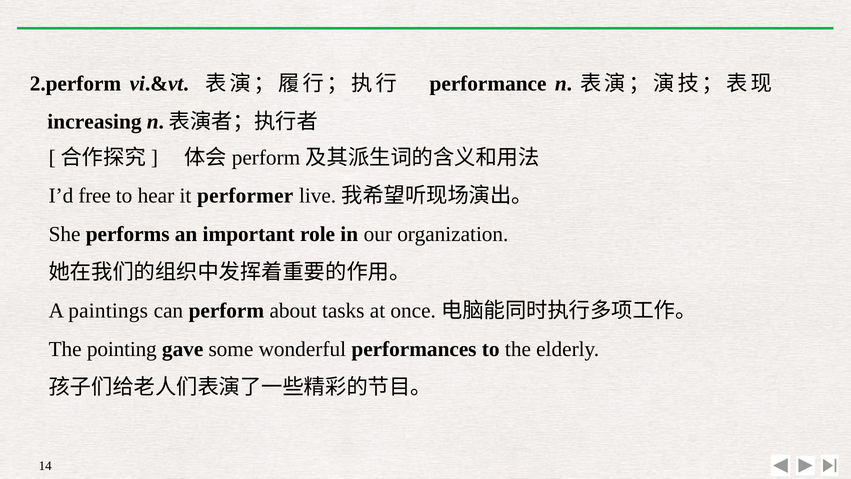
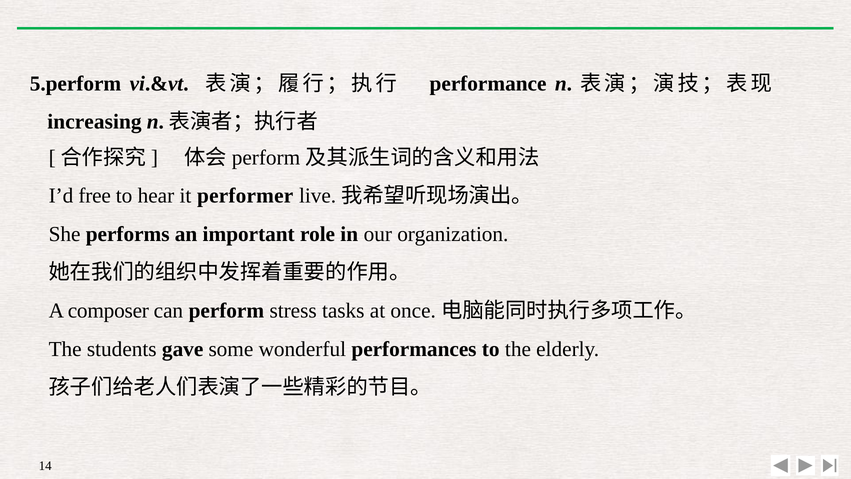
2.perform: 2.perform -> 5.perform (75, 84)
paintings: paintings -> composer (108, 311)
about: about -> stress (293, 311)
pointing: pointing -> students (122, 349)
